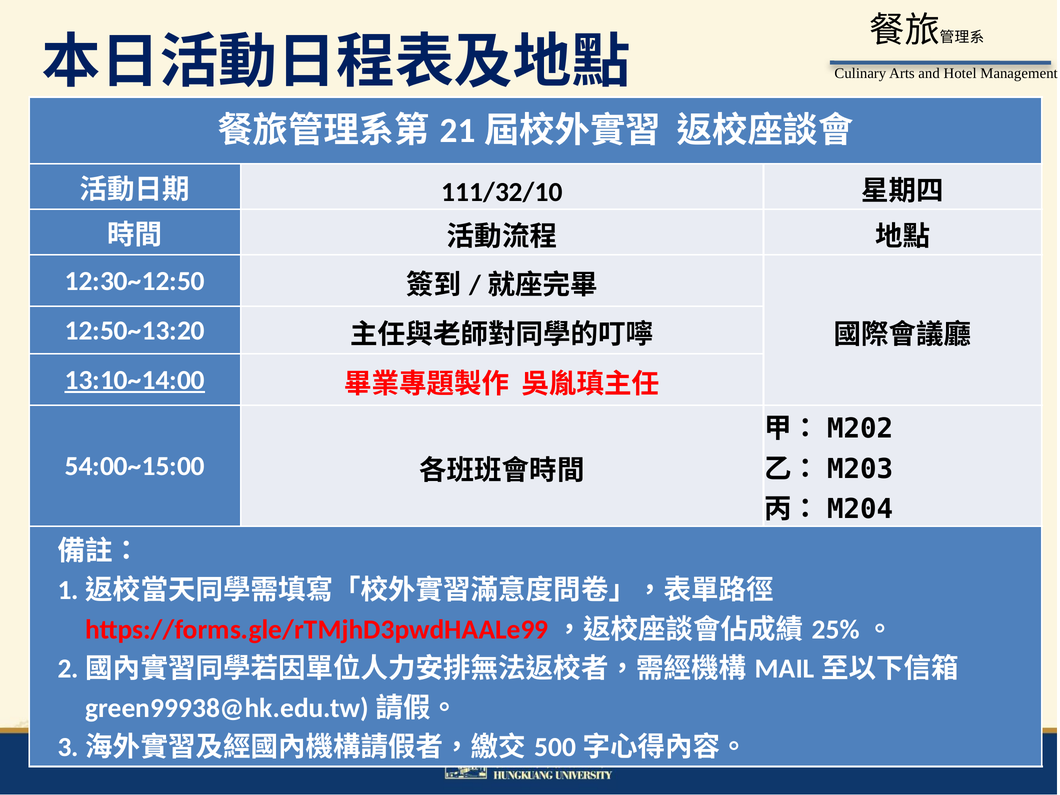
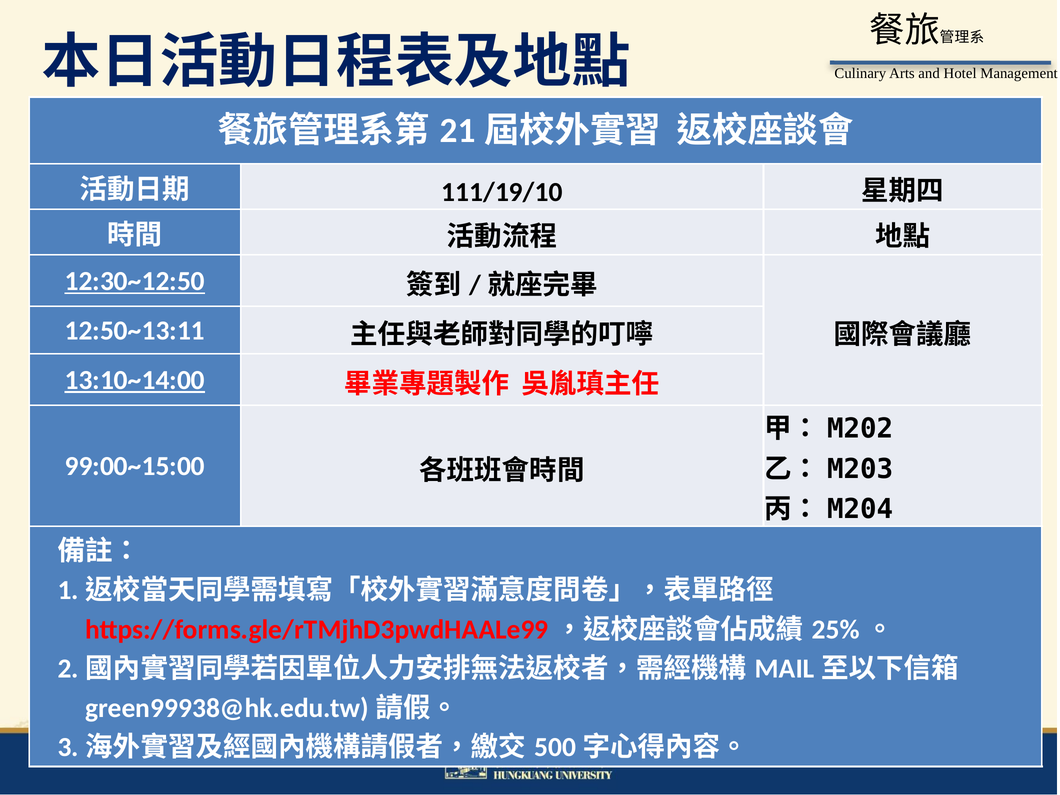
111/32/10: 111/32/10 -> 111/19/10 (502, 192)
12:30~12:50 underline: none -> present (135, 281)
12:50~13:20: 12:50~13:20 -> 12:50~13:11 (135, 331)
54:00~15:00: 54:00~15:00 -> 99:00~15:00 (135, 466)
